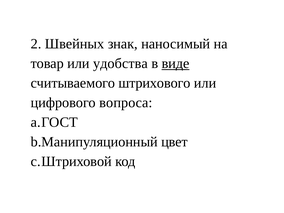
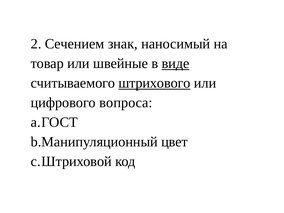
Швейных: Швейных -> Сечением (75, 44)
удобства: удобства -> швейные (120, 63)
штрихового underline: none -> present (154, 83)
